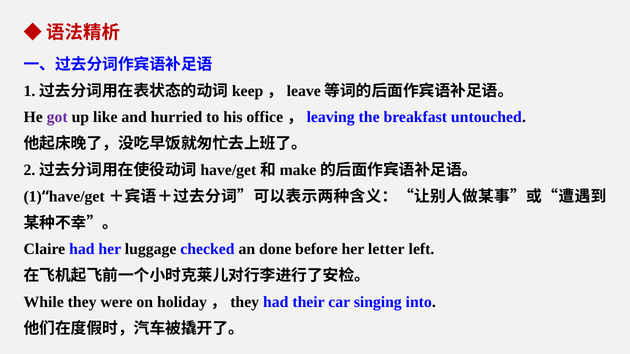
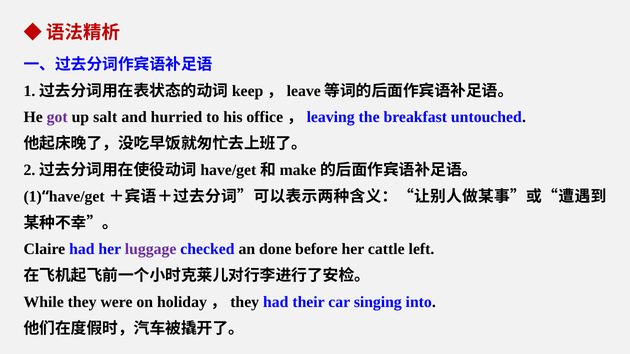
like: like -> salt (105, 117)
luggage colour: black -> purple (151, 250)
letter: letter -> cattle (386, 250)
